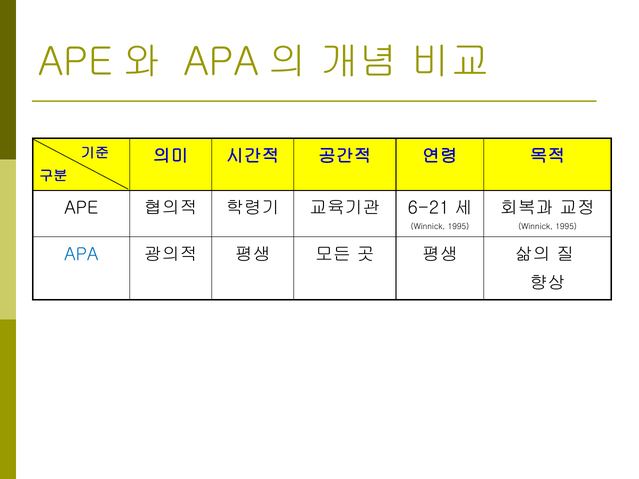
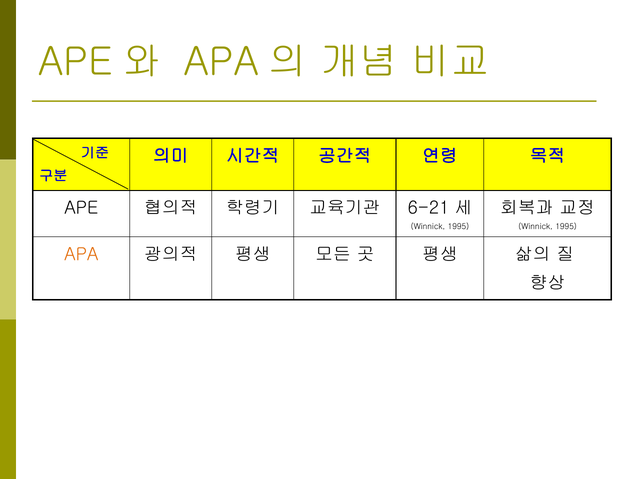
APA colour: blue -> orange (81, 254)
